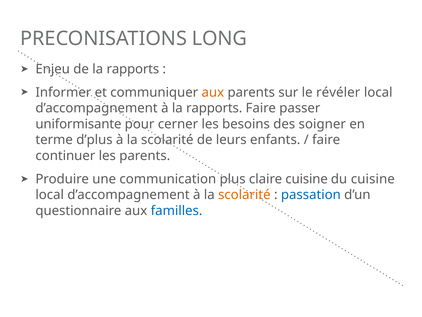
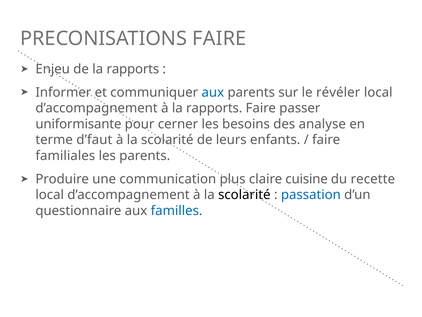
PRECONISATIONS LONG: LONG -> FAIRE (219, 38)
aux colour: orange -> blue (213, 92)
soigner: soigner -> analyse (322, 124)
d’plus: d’plus -> d’faut (94, 140)
continuer: continuer -> familiales (65, 156)
du cuisine: cuisine -> recette (373, 179)
scolarité colour: orange -> black (244, 195)
